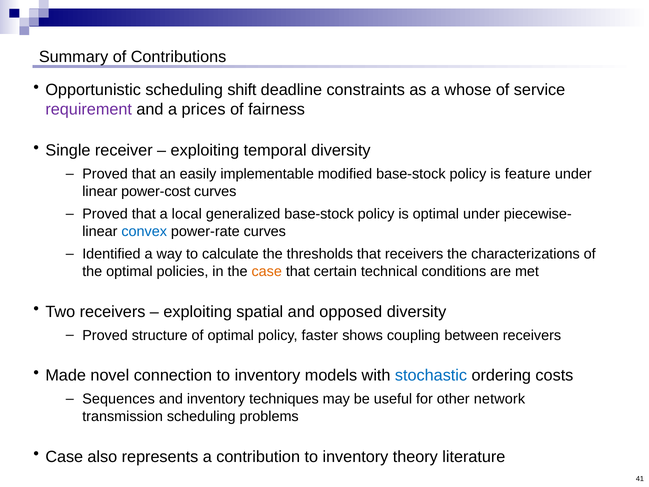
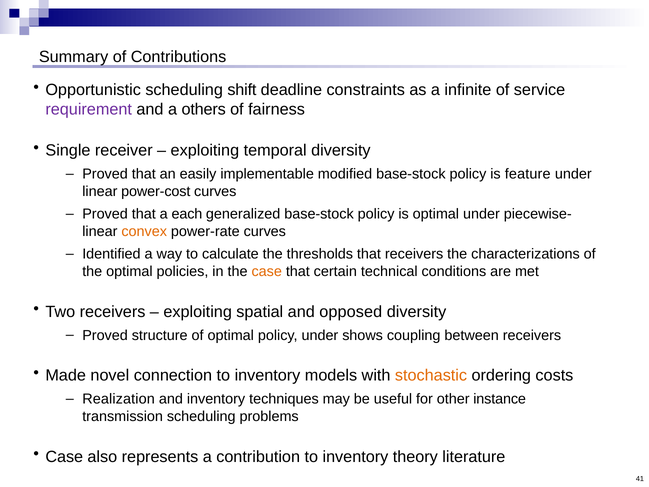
whose: whose -> infinite (468, 90)
prices: prices -> others (204, 109)
local: local -> each (187, 214)
convex colour: blue -> orange (144, 231)
policy faster: faster -> under (320, 335)
stochastic colour: blue -> orange (431, 375)
Sequences: Sequences -> Realization (119, 399)
network: network -> instance (500, 399)
